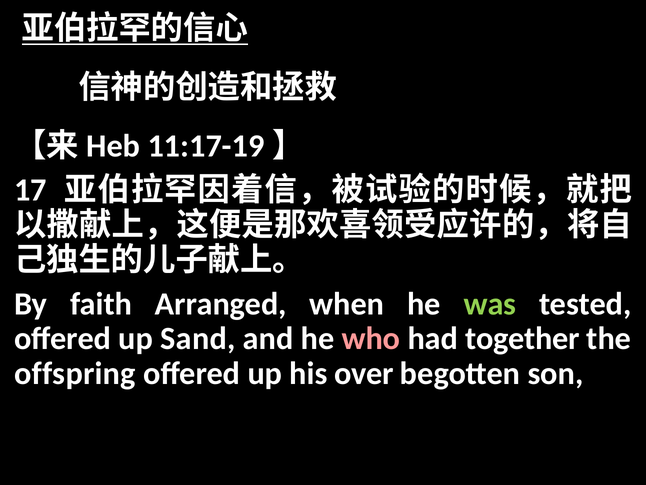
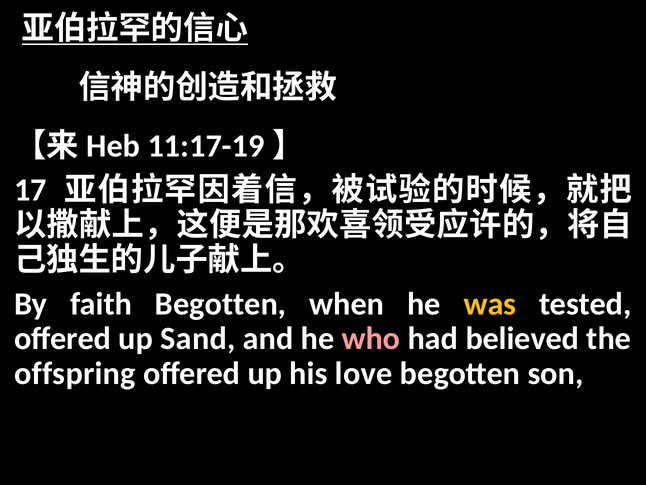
faith Arranged: Arranged -> Begotten (221, 304)
was colour: light green -> yellow (490, 304)
together: together -> believed (522, 338)
over: over -> love (364, 373)
